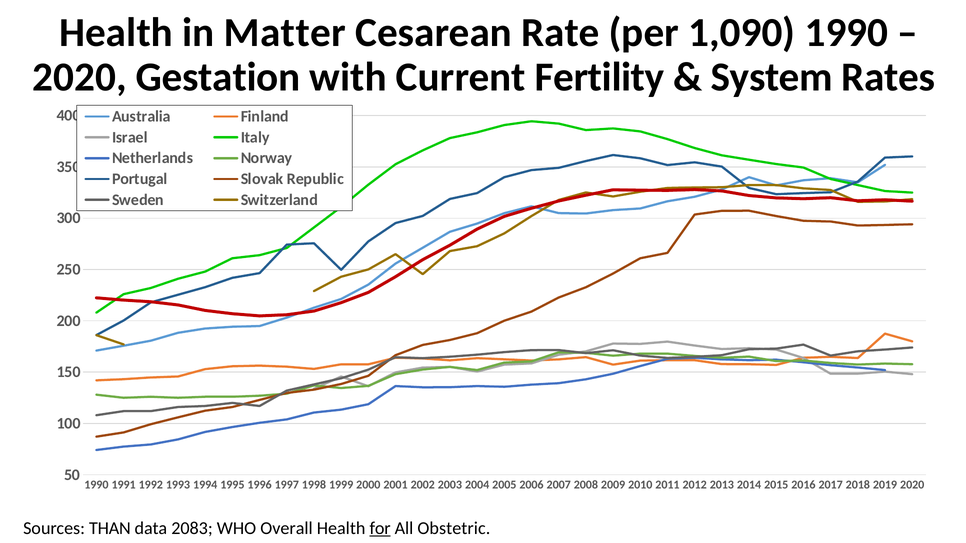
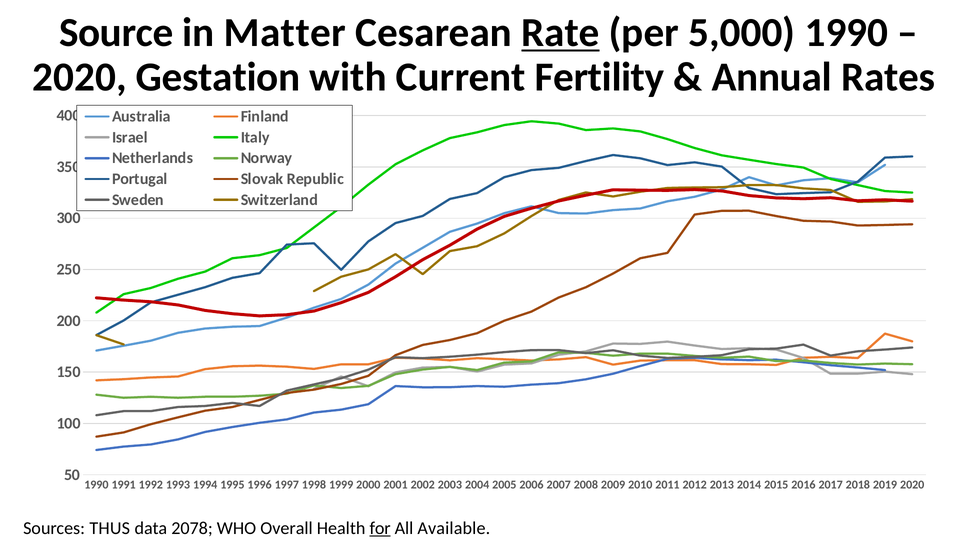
Health: Health -> Source (116, 33)
Rate underline: none -> present (560, 33)
1,090: 1,090 -> 5,000 (742, 33)
System: System -> Annual (772, 77)
THAN: THAN -> THUS (110, 529)
2083: 2083 -> 2078 (192, 529)
Obstetric: Obstetric -> Available (454, 529)
